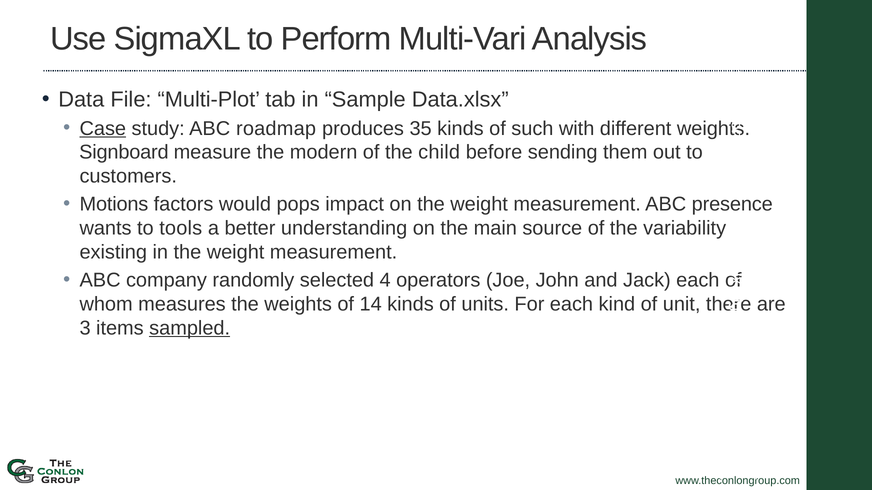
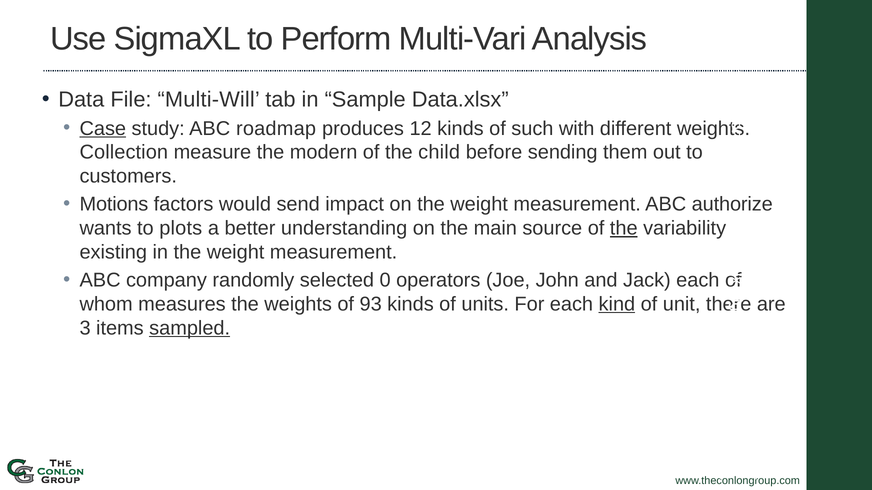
Multi-Plot: Multi-Plot -> Multi-Will (209, 100)
35: 35 -> 12 (421, 129)
Signboard: Signboard -> Collection (124, 153)
pops: pops -> send (298, 204)
presence: presence -> authorize (732, 204)
tools: tools -> plots (181, 228)
the underline: none -> present (624, 228)
4: 4 -> 0 (385, 280)
14: 14 -> 93 (371, 304)
kind underline: none -> present (617, 304)
